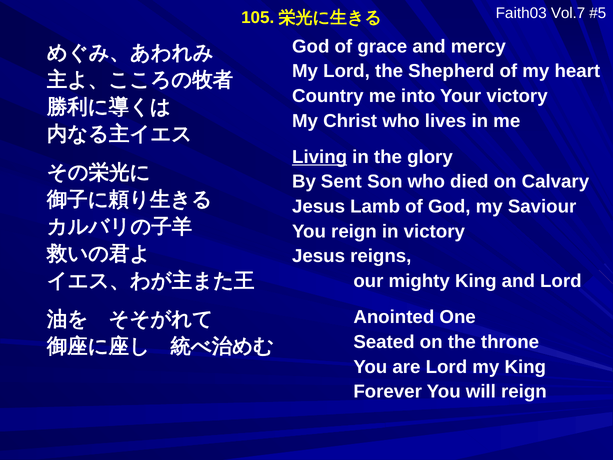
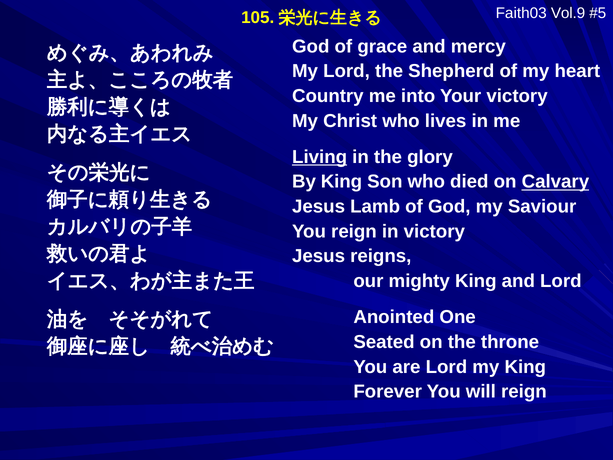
Vol.7: Vol.7 -> Vol.9 (568, 13)
By Sent: Sent -> King (341, 182)
Calvary underline: none -> present (555, 182)
